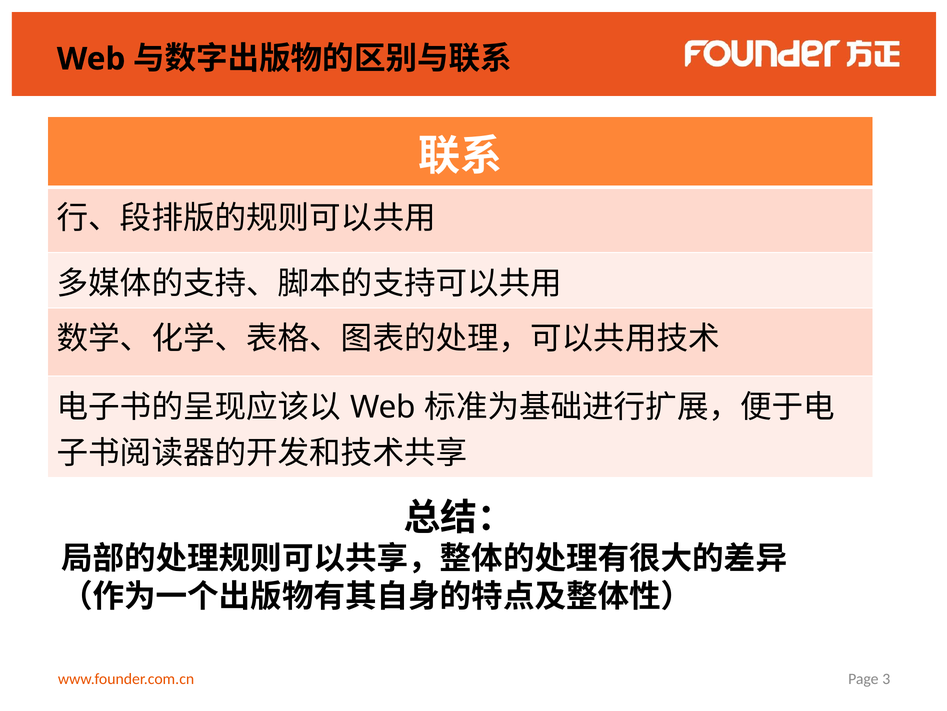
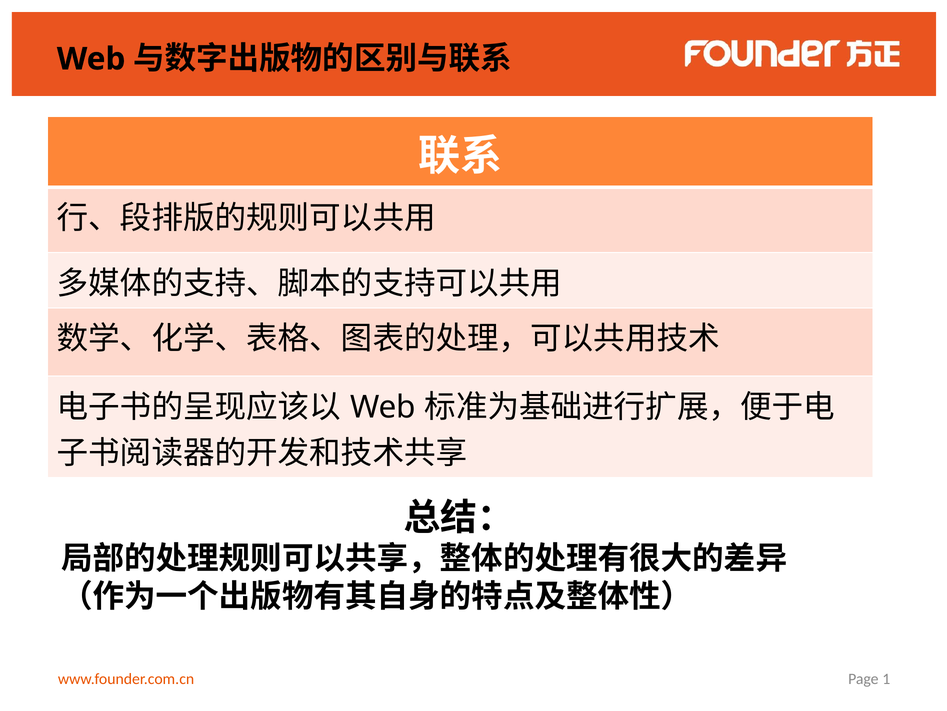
3: 3 -> 1 (886, 678)
